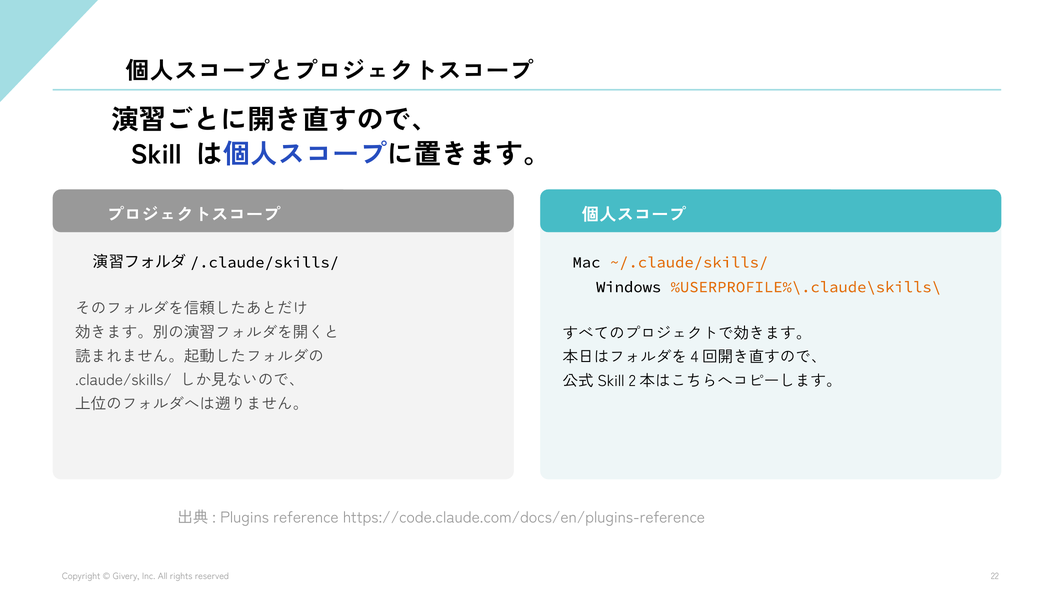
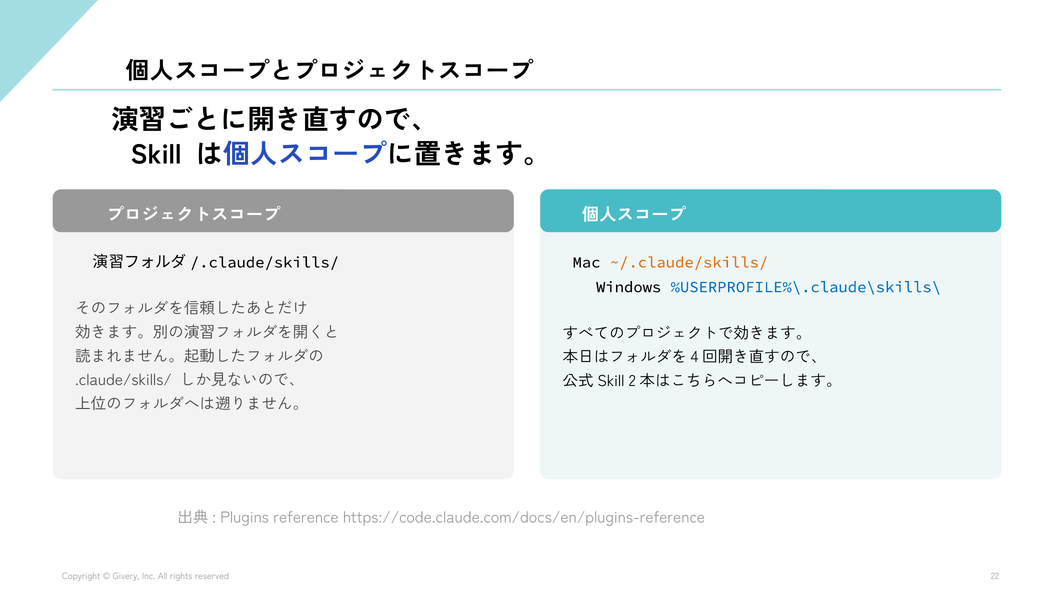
%USERPROFILE%\.claude\skills\ colour: orange -> blue (806, 287)
